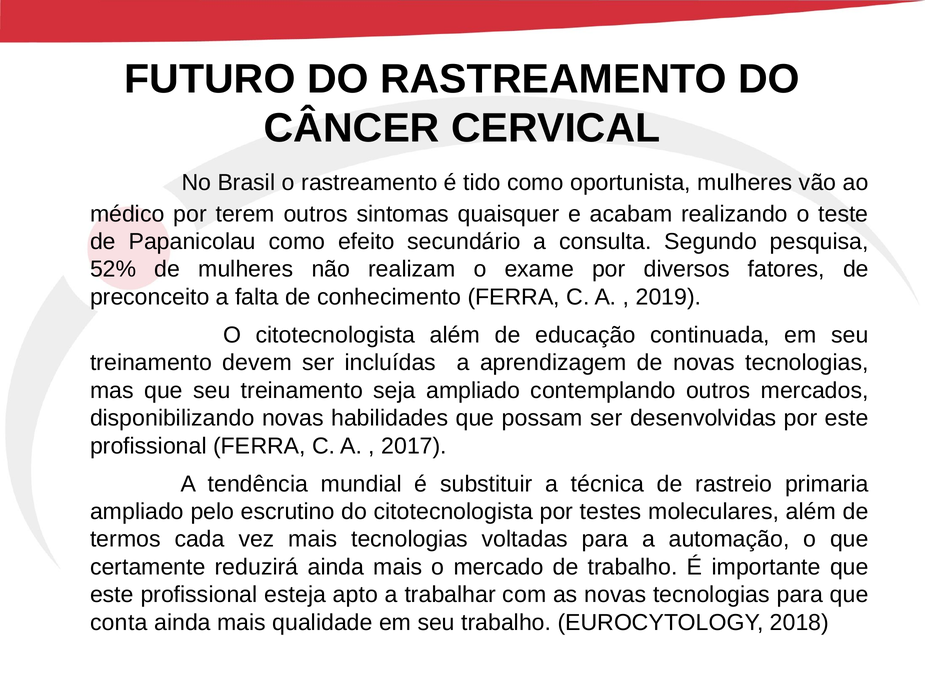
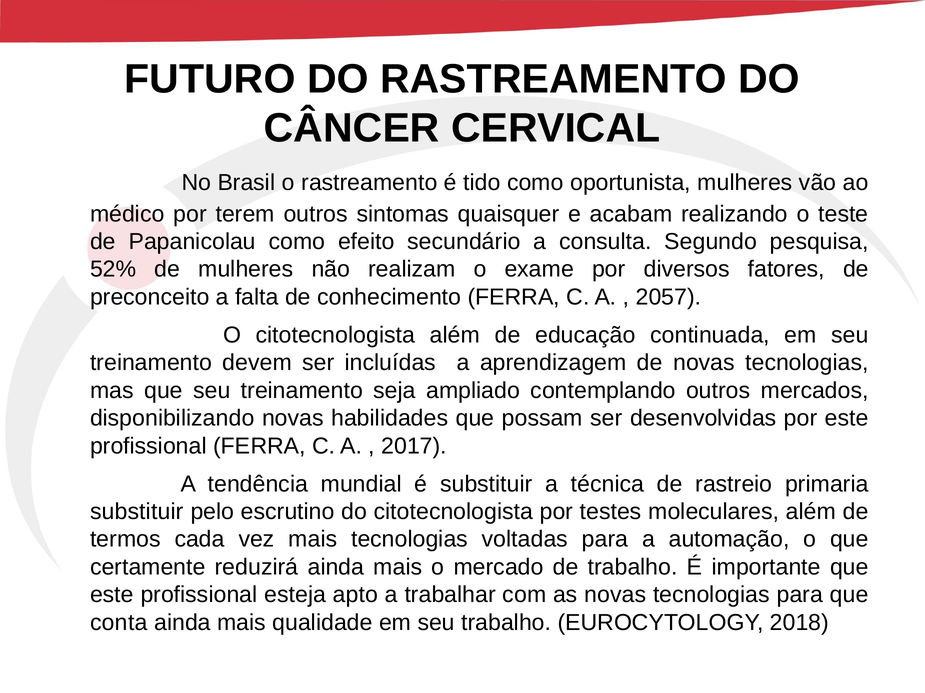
2019: 2019 -> 2057 (668, 297)
ampliado: ampliado -> substituir (137, 512)
